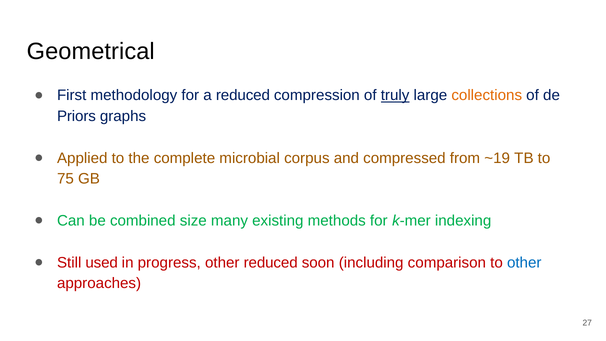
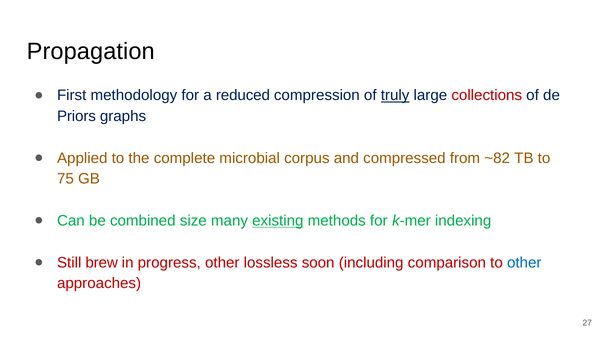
Geometrical: Geometrical -> Propagation (91, 51)
collections colour: orange -> red (487, 95)
~19: ~19 -> ~82 (497, 158)
existing underline: none -> present (278, 221)
used: used -> brew (102, 262)
other reduced: reduced -> lossless (271, 262)
